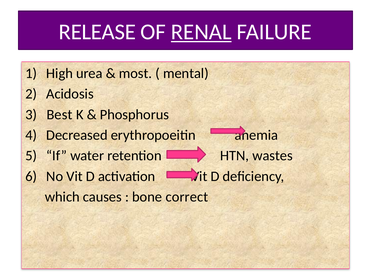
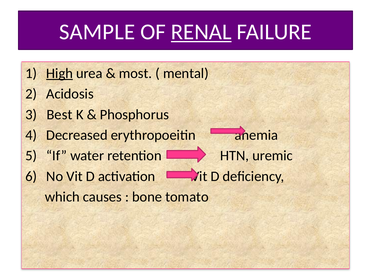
RELEASE: RELEASE -> SAMPLE (97, 32)
High underline: none -> present (60, 73)
wastes: wastes -> uremic (273, 156)
correct: correct -> tomato (187, 197)
